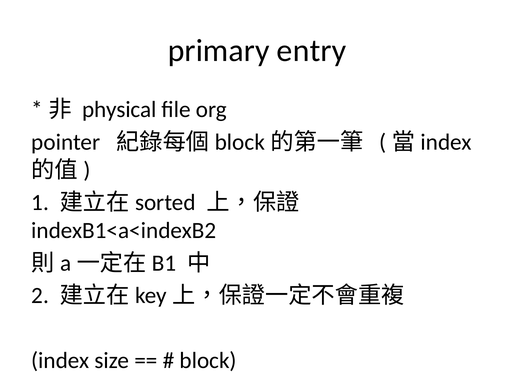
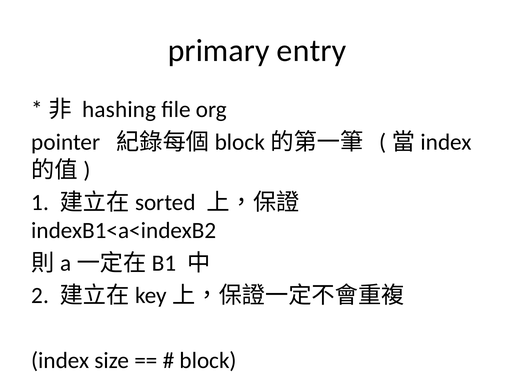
physical: physical -> hashing (119, 110)
